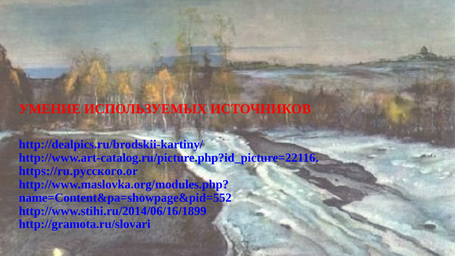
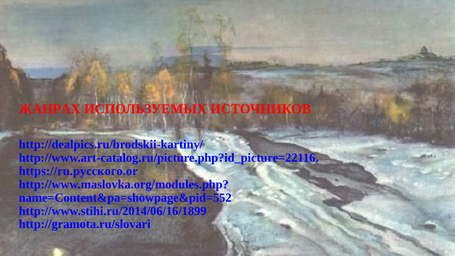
УМЕНИЕ: УМЕНИЕ -> ЖАНРАХ (50, 109)
